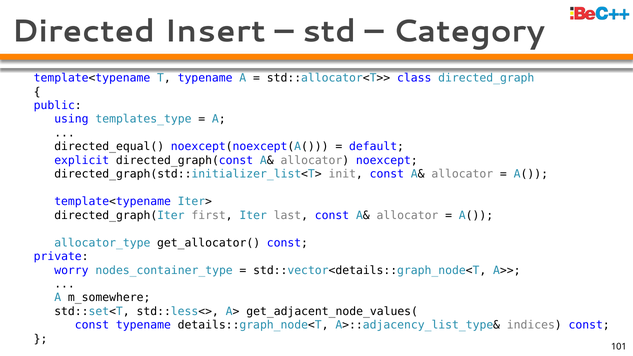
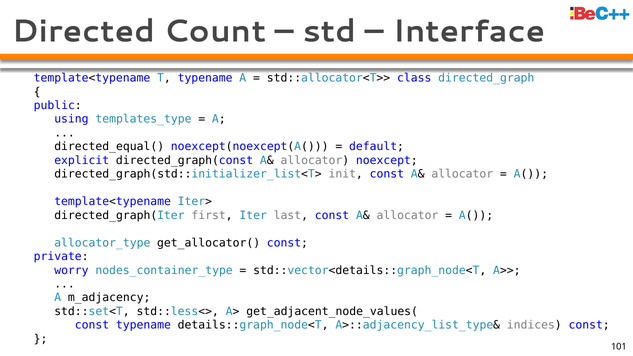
Insert: Insert -> Count (215, 32)
Category: Category -> Interface (469, 32)
m_somewhere: m_somewhere -> m_adjacency (109, 298)
